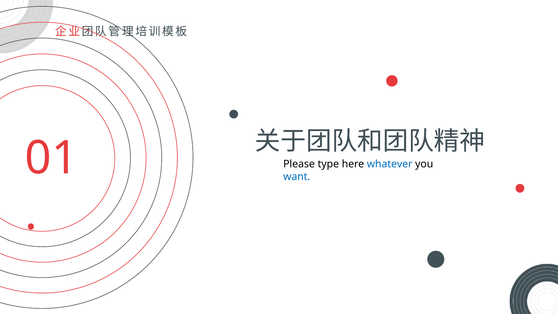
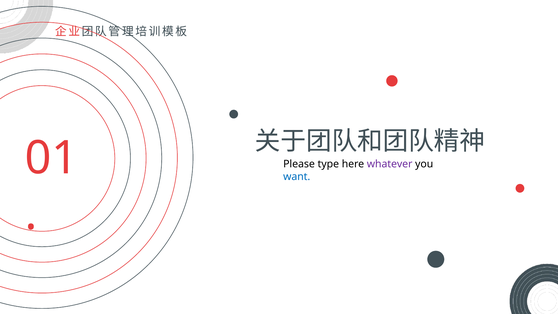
whatever colour: blue -> purple (390, 164)
